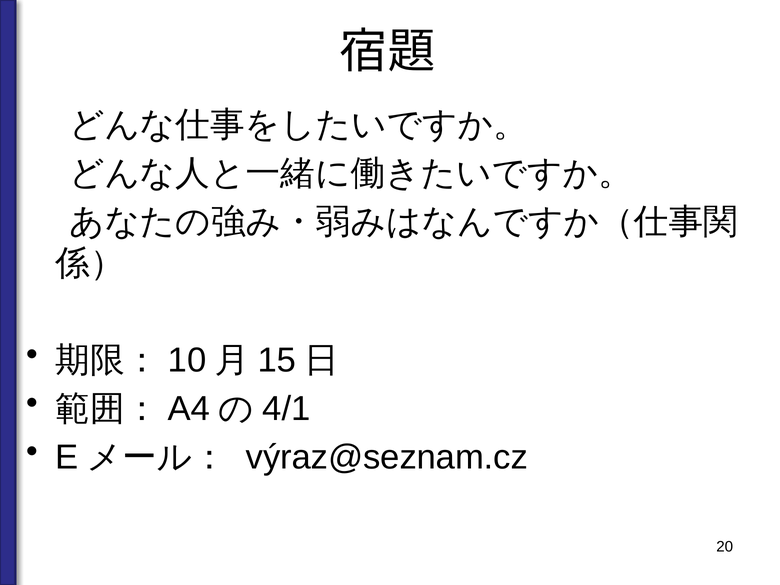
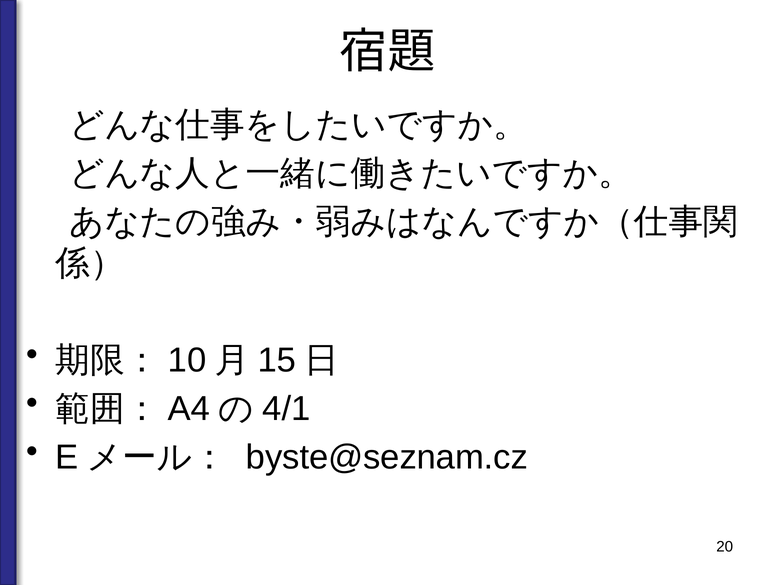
výraz@seznam.cz: výraz@seznam.cz -> byste@seznam.cz (387, 458)
